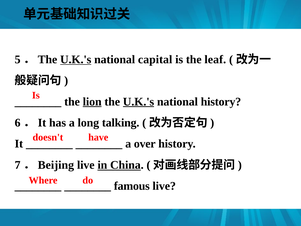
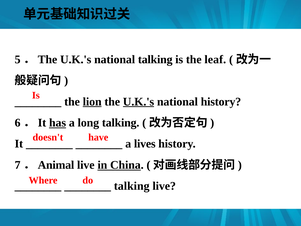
U.K.'s underline: present -> none (76, 59)
national capital: capital -> talking (155, 59)
has underline: none -> present (58, 123)
over: over -> lives (145, 144)
Beijing: Beijing -> Animal (56, 165)
famous: famous -> talking (132, 186)
